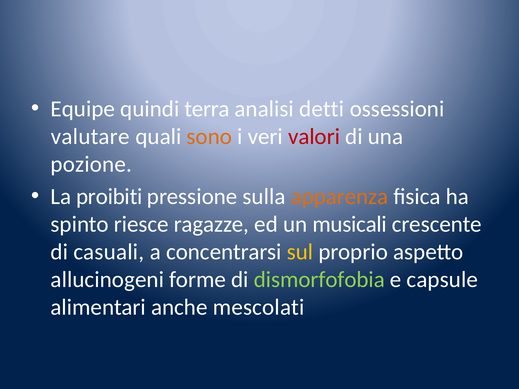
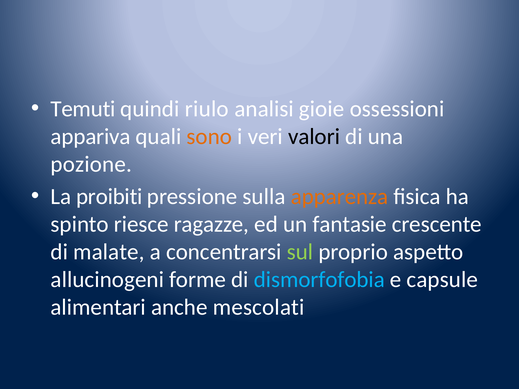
Equipe: Equipe -> Temuti (83, 109)
terra: terra -> riulo (207, 109)
detti: detti -> gioie (322, 109)
valutare: valutare -> appariva (91, 137)
valori colour: red -> black (314, 137)
musicali: musicali -> fantasie (350, 224)
casuali: casuali -> malate (109, 252)
sul colour: yellow -> light green (300, 252)
dismorfofobia colour: light green -> light blue (319, 280)
